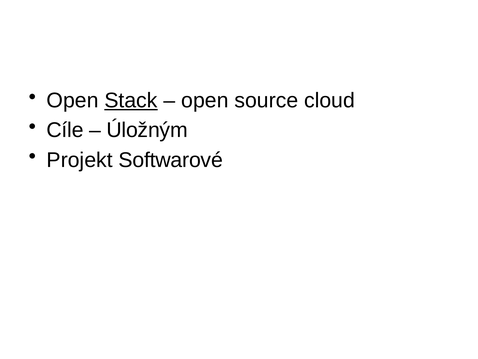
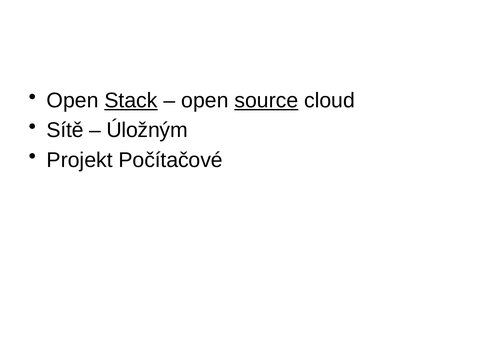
source underline: none -> present (266, 100)
Cíle: Cíle -> Sítě (65, 130)
Softwarové: Softwarové -> Počítačové (171, 160)
